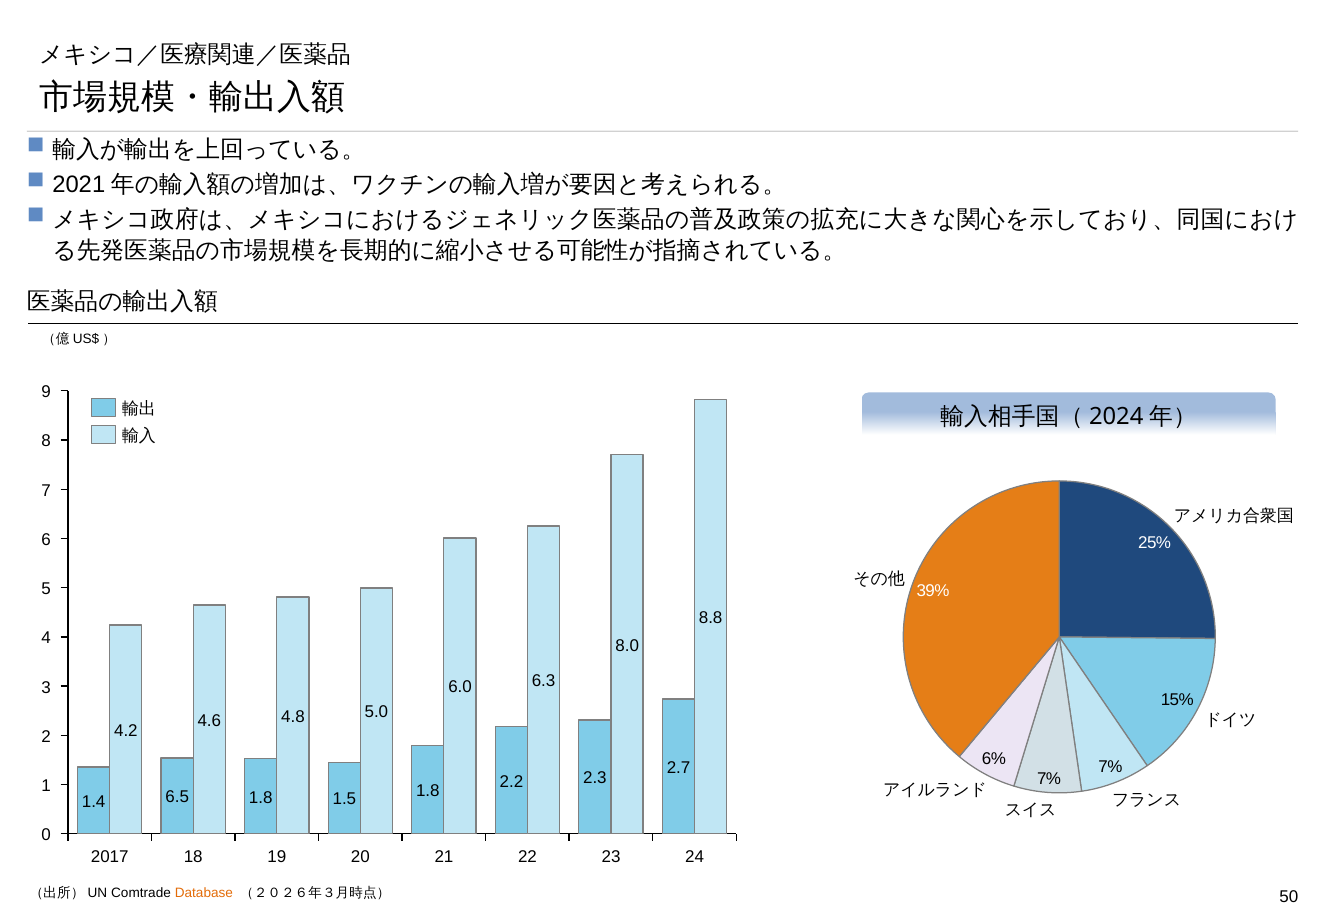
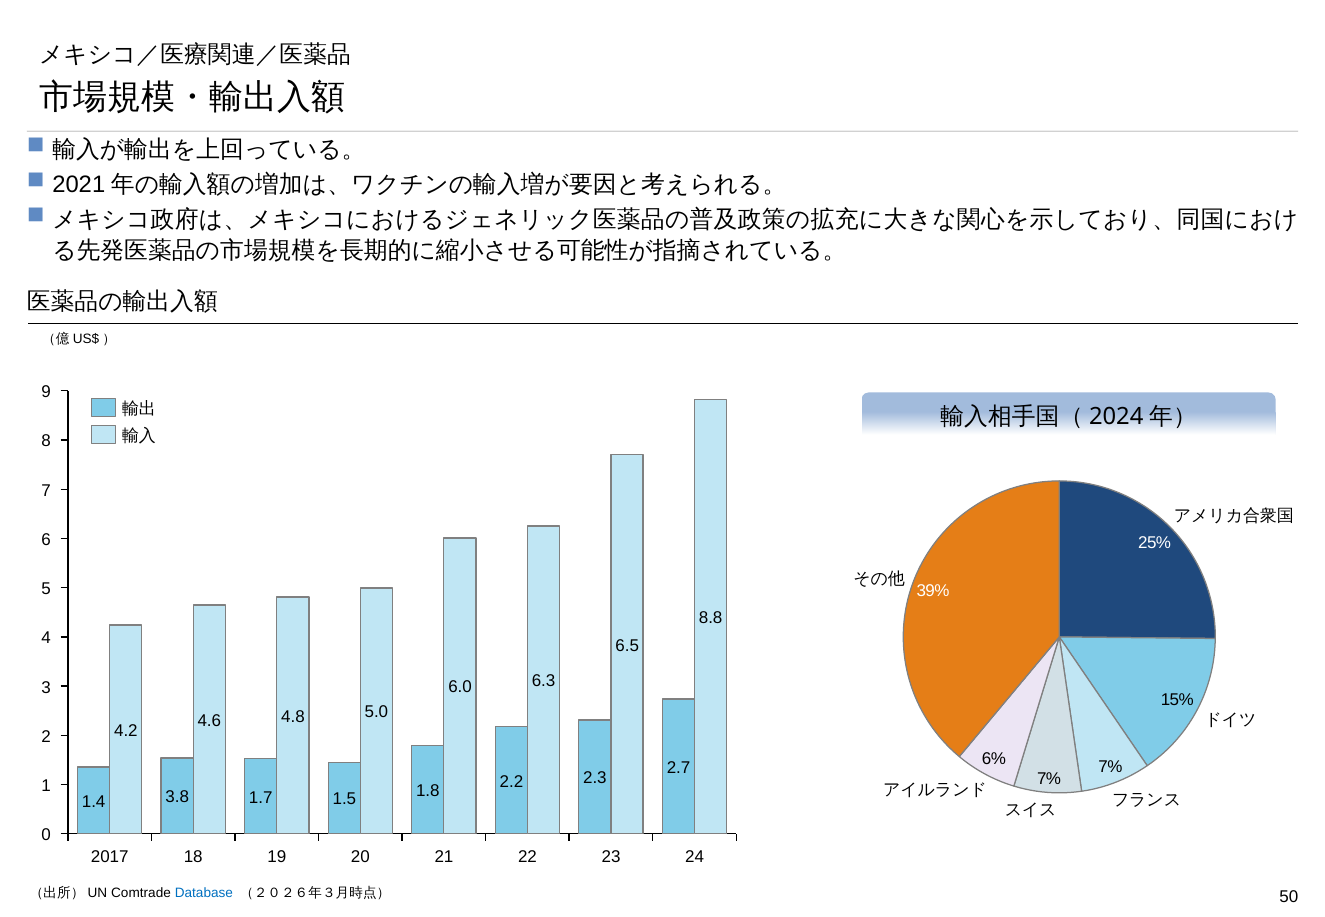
8.0: 8.0 -> 6.5 (627, 646)
6.5: 6.5 -> 3.8 (177, 797)
1.8: 1.8 -> 1.7 (261, 798)
Database colour: orange -> blue (204, 893)
